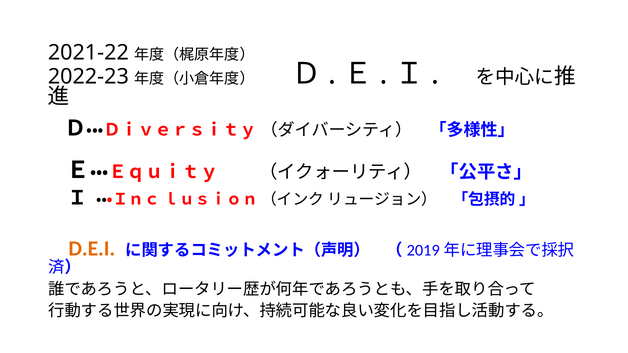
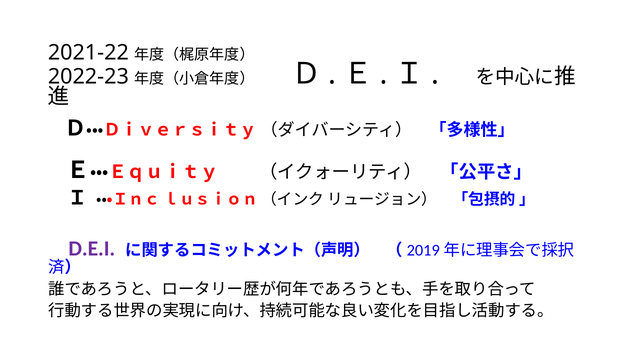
D.E.I colour: orange -> purple (92, 249)
